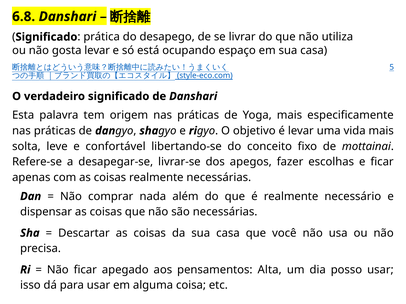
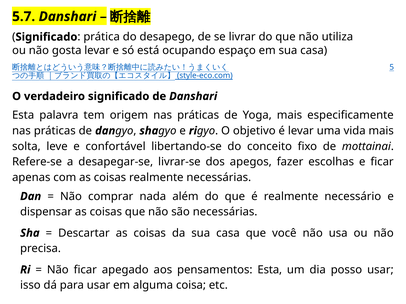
6.8: 6.8 -> 5.7 (24, 17)
pensamentos Alta: Alta -> Esta (270, 270)
